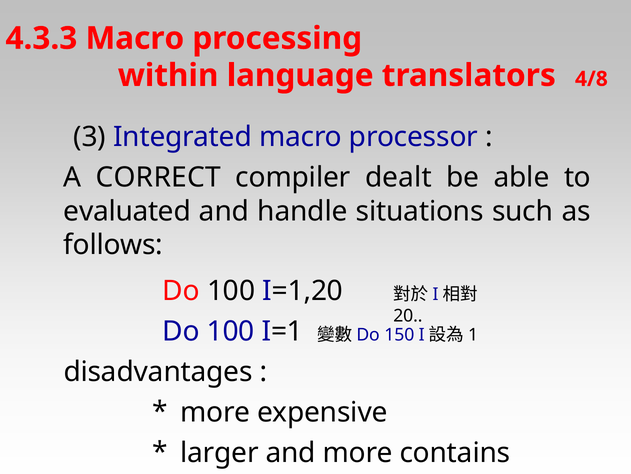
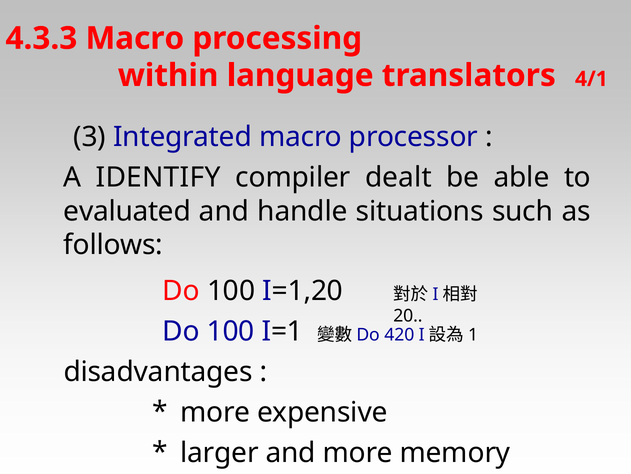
4/8: 4/8 -> 4/1 (591, 79)
CORRECT: CORRECT -> IDENTIFY (158, 177)
150: 150 -> 420 (399, 335)
contains: contains -> memory (455, 453)
